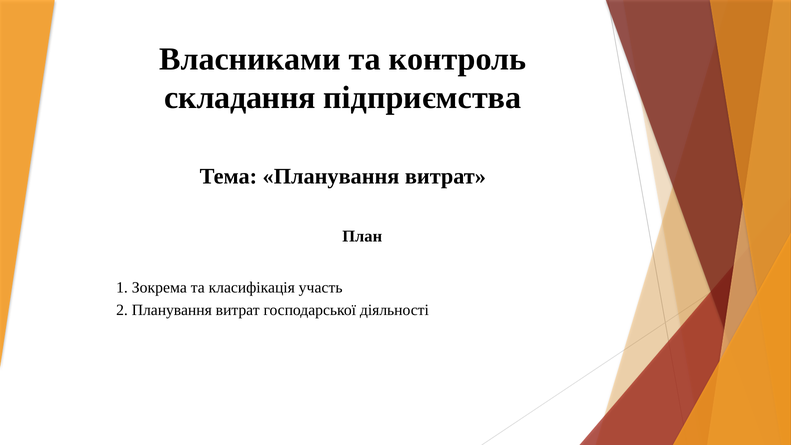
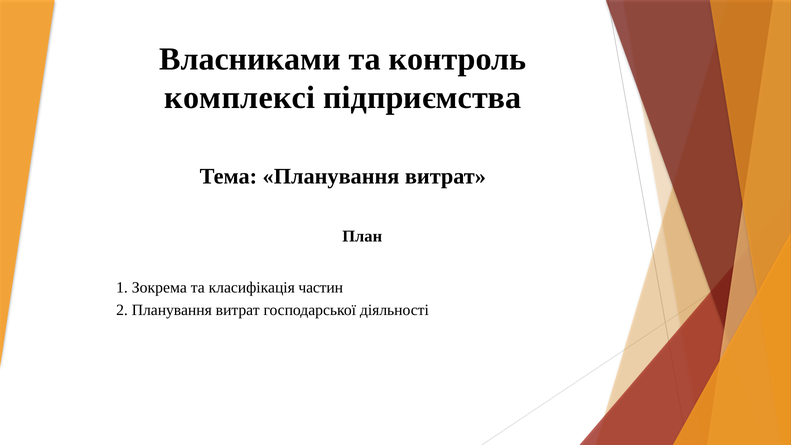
складання: складання -> комплексі (240, 98)
участь: участь -> частин (321, 287)
